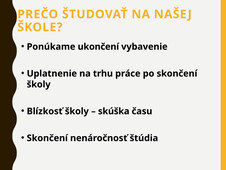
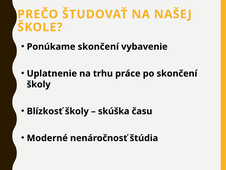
Ponúkame ukončení: ukončení -> skončení (98, 47)
Skončení: Skončení -> Moderné (47, 138)
